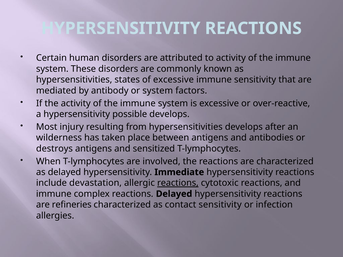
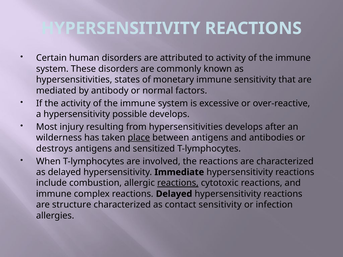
of excessive: excessive -> monetary (174, 80)
or system: system -> normal (158, 91)
place underline: none -> present (139, 138)
devastation: devastation -> combustion (96, 183)
refineries: refineries -> structure (72, 205)
